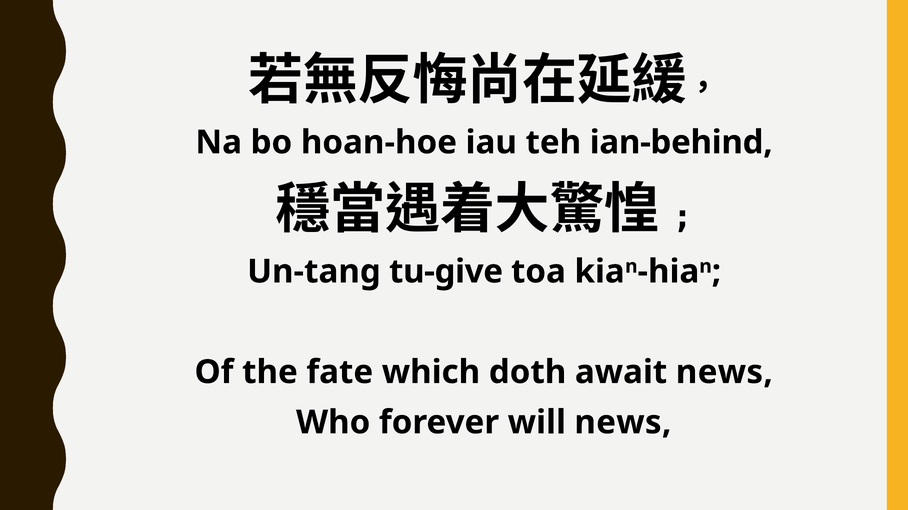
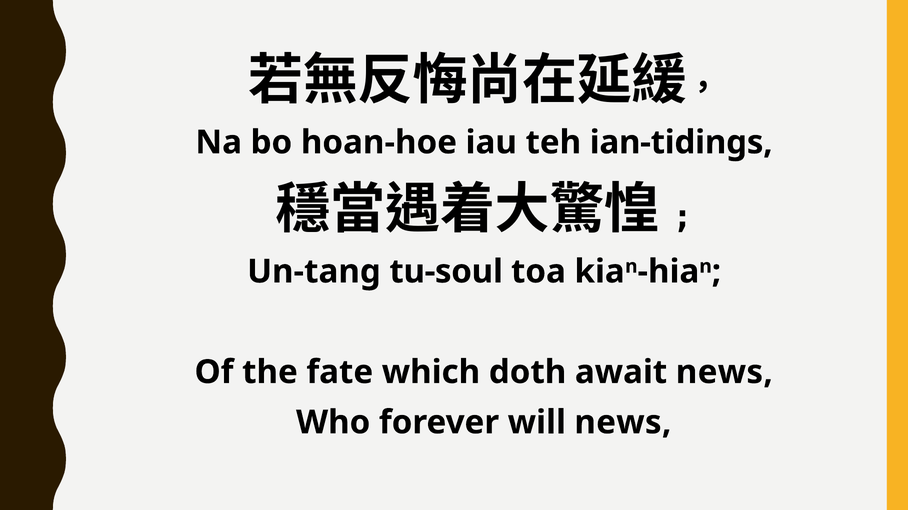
ian-behind: ian-behind -> ian-tidings (681, 143)
tu-give: tu-give -> tu-soul (446, 272)
